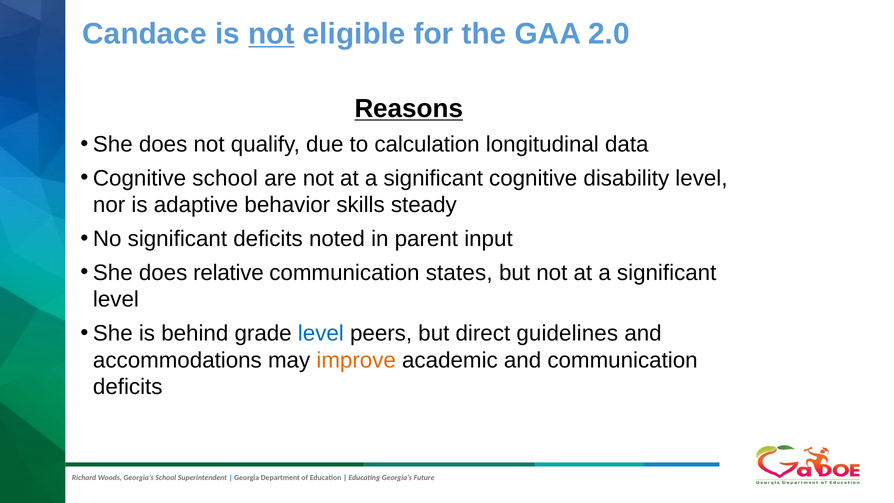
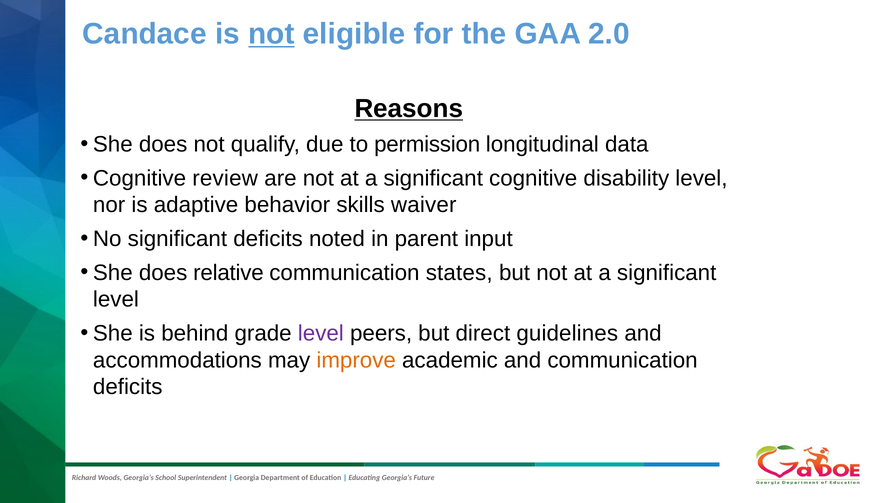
calculation: calculation -> permission (427, 144)
Cognitive school: school -> review (225, 178)
steady: steady -> waiver (424, 205)
level colour: blue -> purple (321, 333)
